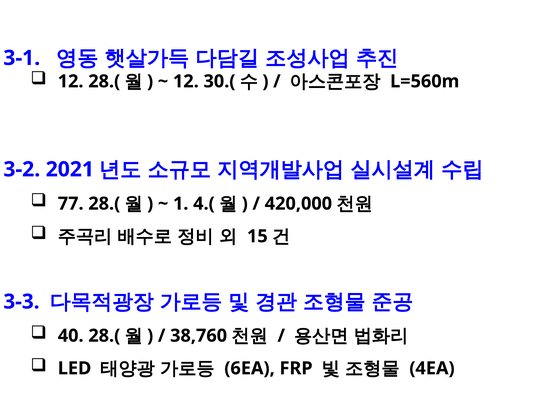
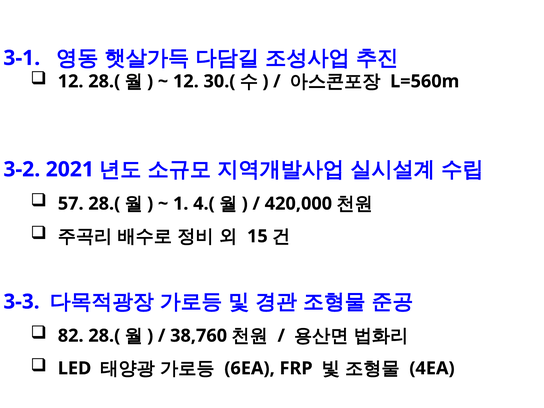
77: 77 -> 57 (71, 204)
40: 40 -> 82 (71, 336)
